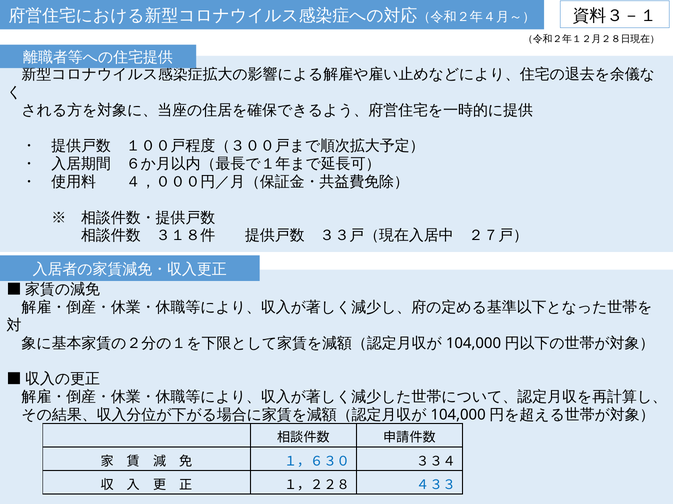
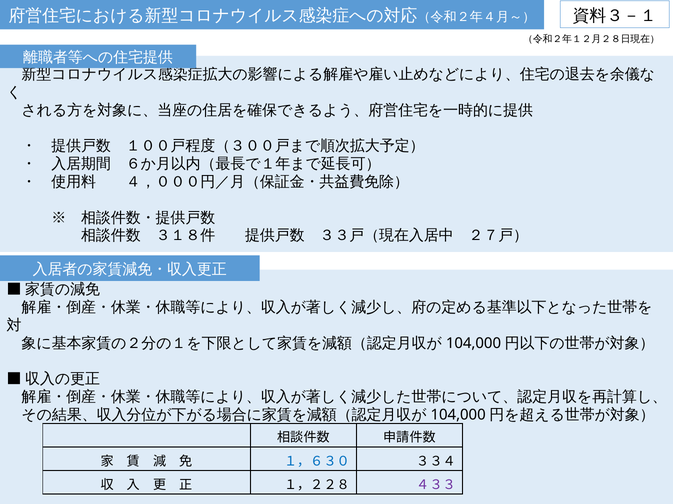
４３３ colour: blue -> purple (436, 485)
